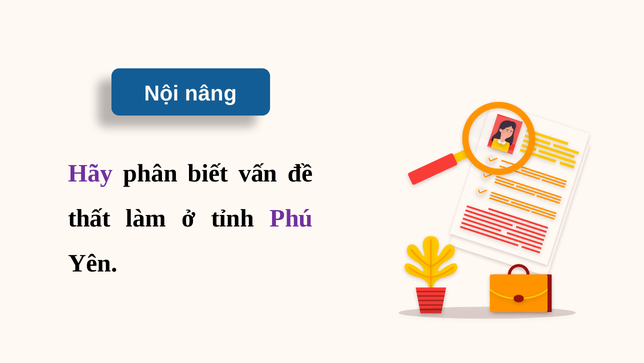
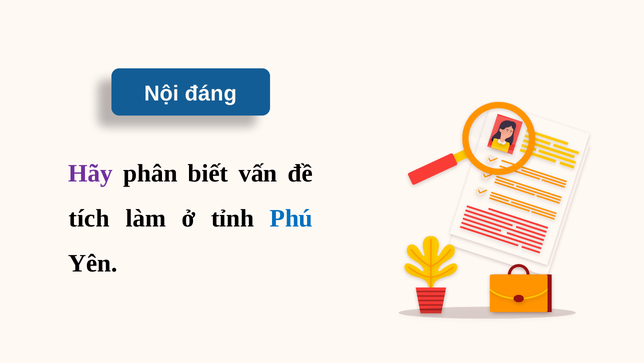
nâng: nâng -> đáng (211, 93)
thất: thất -> tích (89, 218)
Phú colour: purple -> blue (291, 218)
